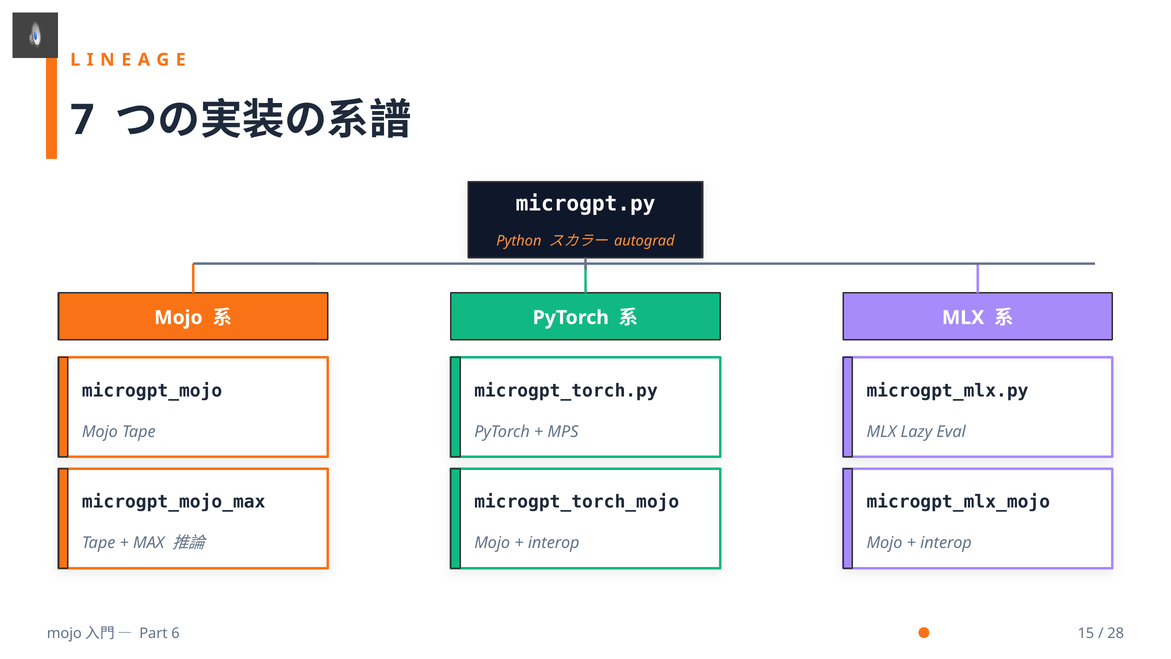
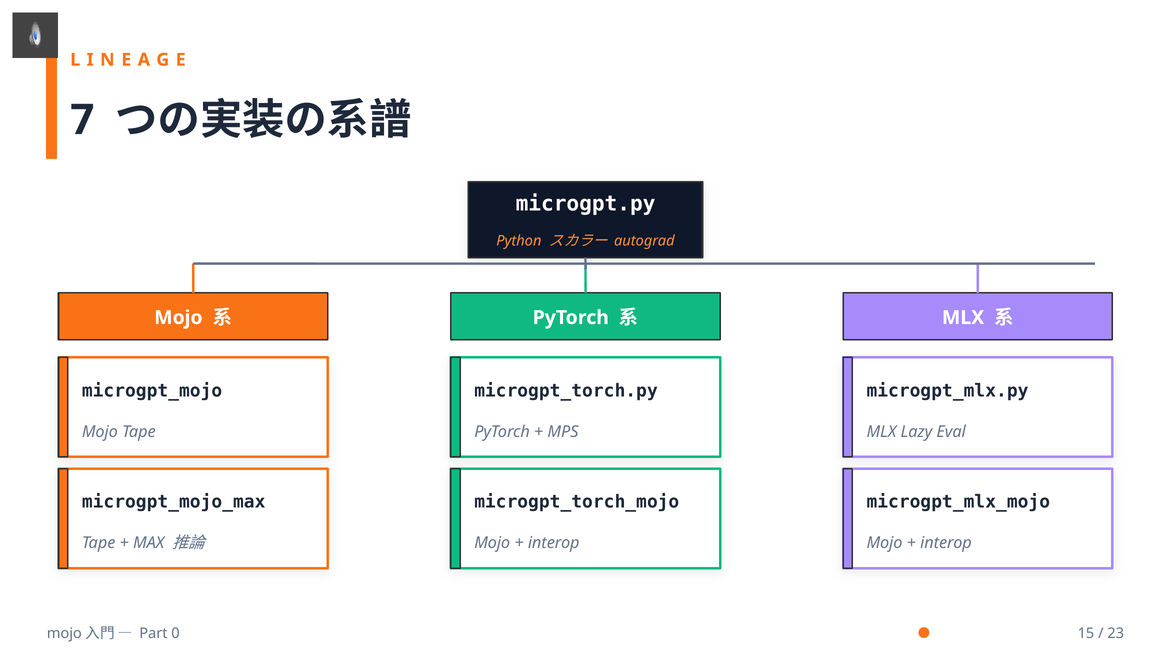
6: 6 -> 0 (176, 633)
28: 28 -> 23 (1116, 633)
